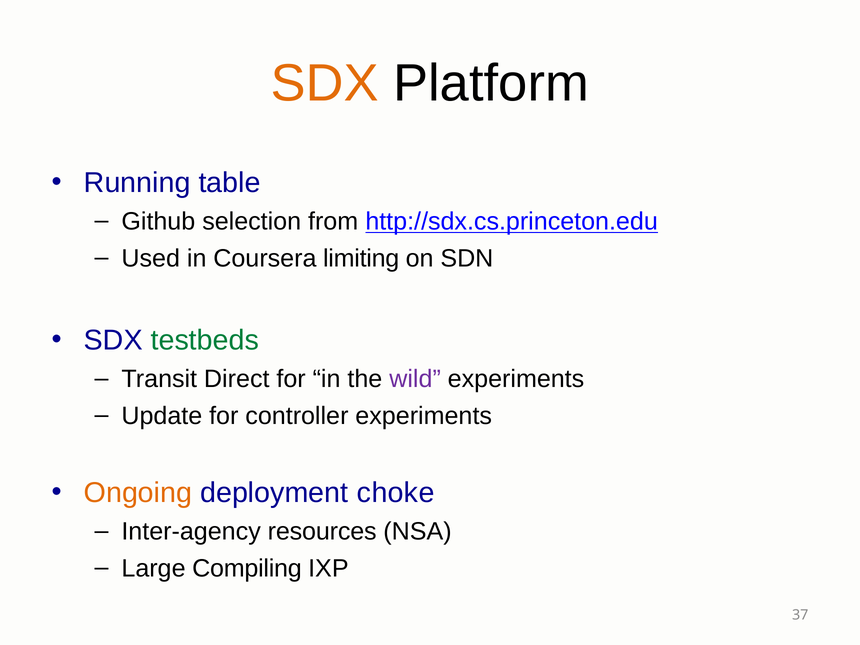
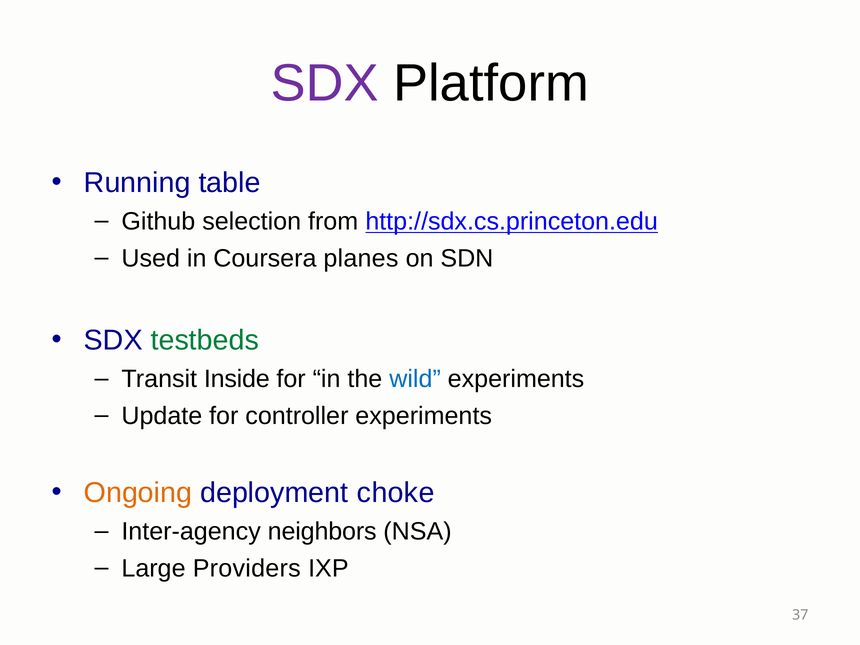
SDX colour: orange -> purple (325, 83)
limiting: limiting -> planes (361, 258)
Direct: Direct -> Inside (237, 379)
wild colour: purple -> blue (415, 379)
resources: resources -> neighbors (322, 532)
Compiling: Compiling -> Providers (247, 568)
